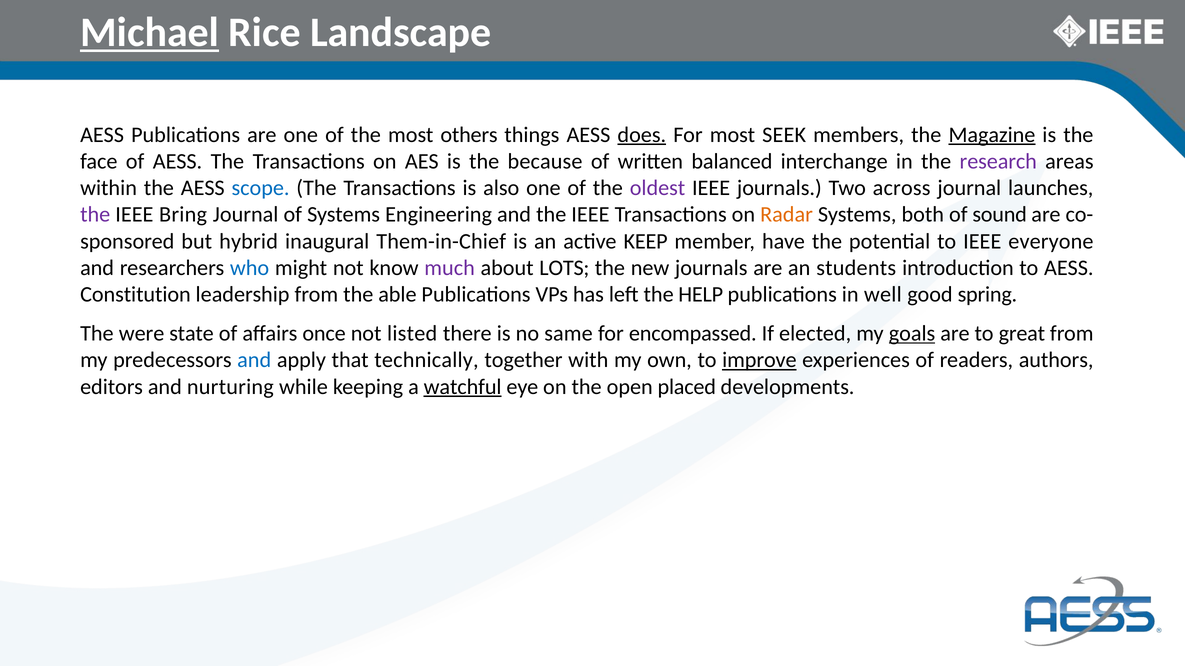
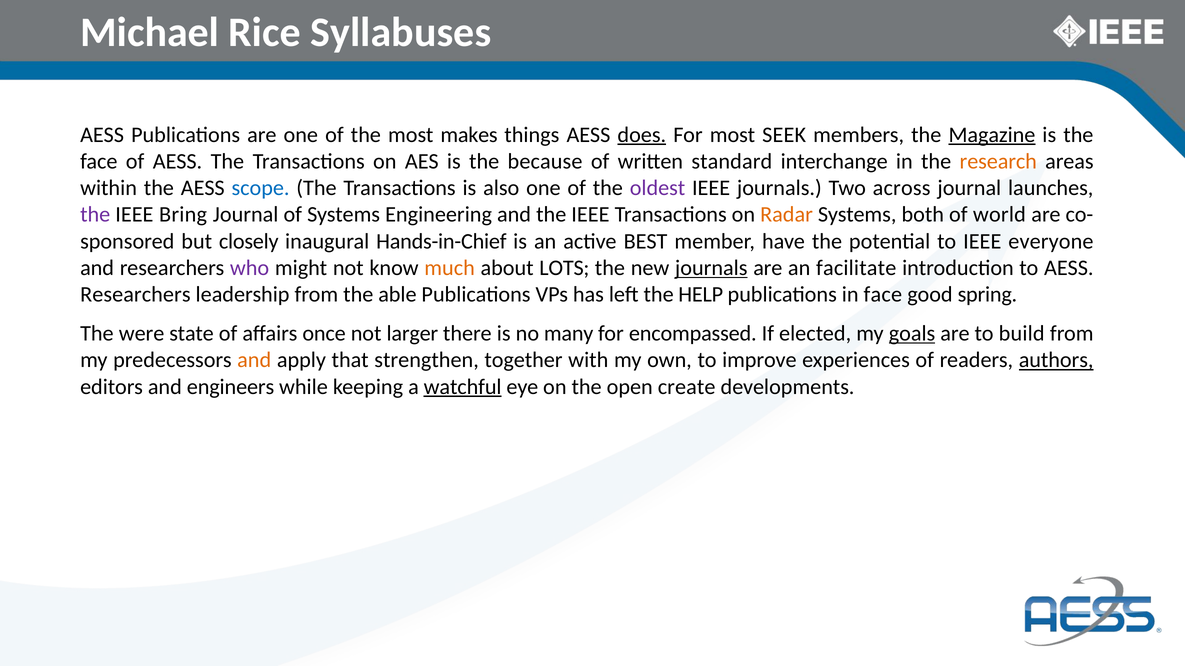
Michael underline: present -> none (150, 33)
Landscape: Landscape -> Syllabuses (401, 33)
others: others -> makes (469, 135)
balanced: balanced -> standard (732, 161)
research colour: purple -> orange (998, 161)
sound: sound -> world (999, 215)
hybrid: hybrid -> closely (249, 241)
Them-in-Chief: Them-in-Chief -> Hands-in-Chief (441, 241)
KEEP: KEEP -> BEST (646, 241)
who colour: blue -> purple (250, 268)
much colour: purple -> orange (450, 268)
journals underline: none -> present (711, 268)
students: students -> facilitate (856, 268)
Constitution: Constitution -> Researchers (135, 295)
in well: well -> face (883, 295)
listed: listed -> larger (412, 334)
same: same -> many (569, 334)
great: great -> build (1022, 334)
and colour: blue -> orange (254, 360)
technically: technically -> strengthen (427, 360)
improve underline: present -> none (759, 360)
authors underline: none -> present (1056, 360)
nurturing: nurturing -> engineers (231, 387)
placed: placed -> create (687, 387)
